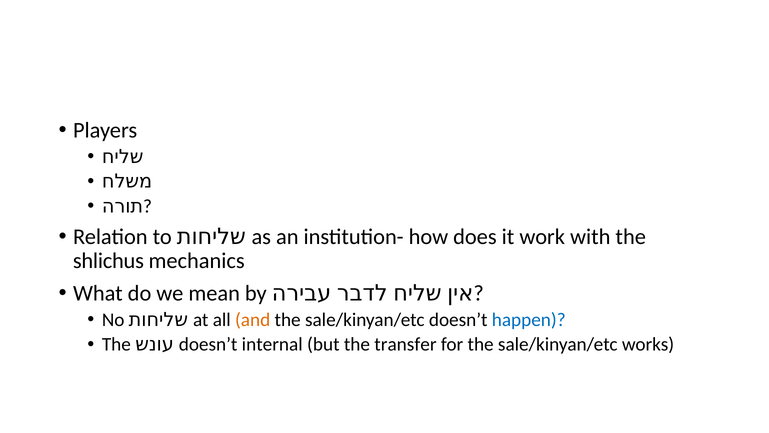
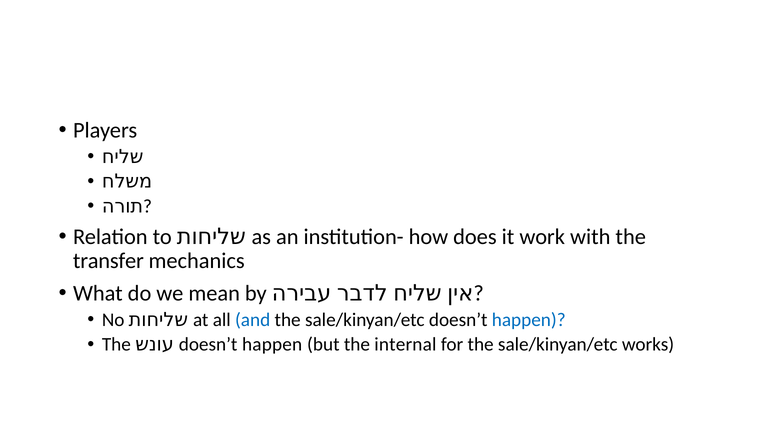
shlichus: shlichus -> transfer (108, 261)
and colour: orange -> blue (253, 319)
internal: internal -> happen (272, 344)
transfer: transfer -> internal (405, 344)
